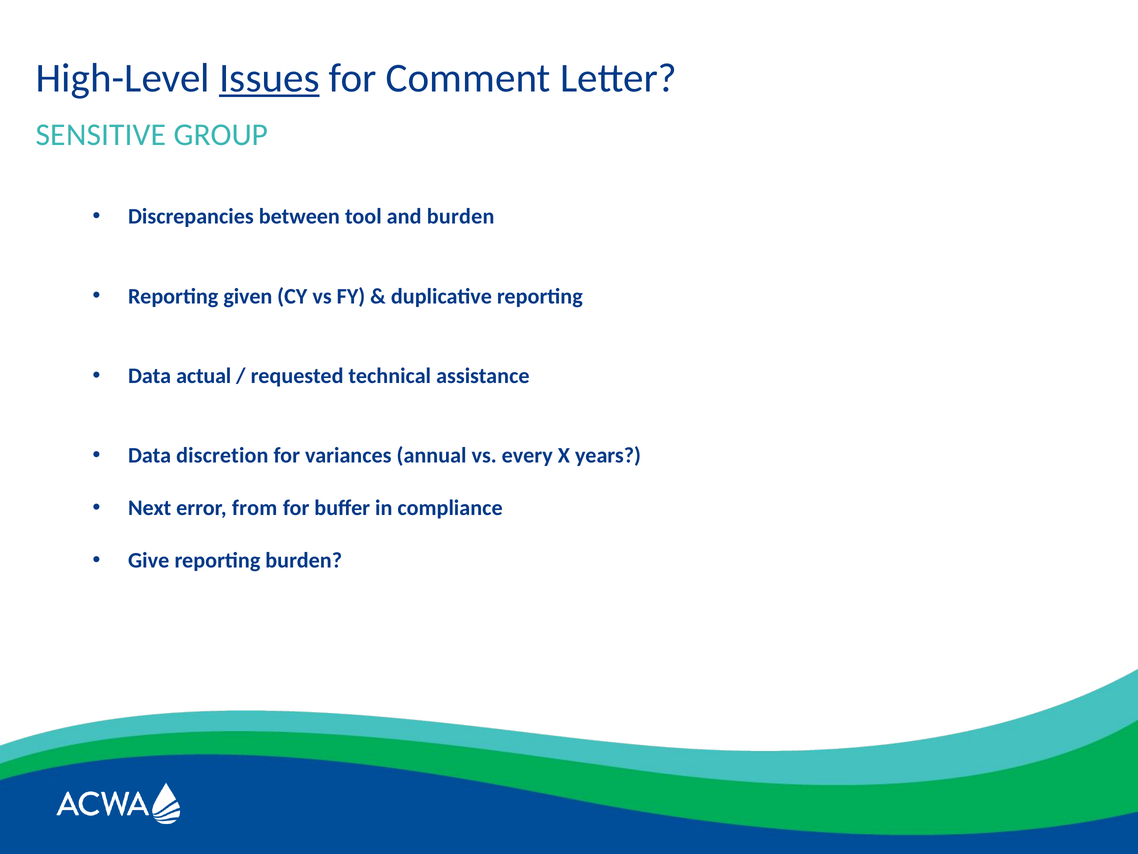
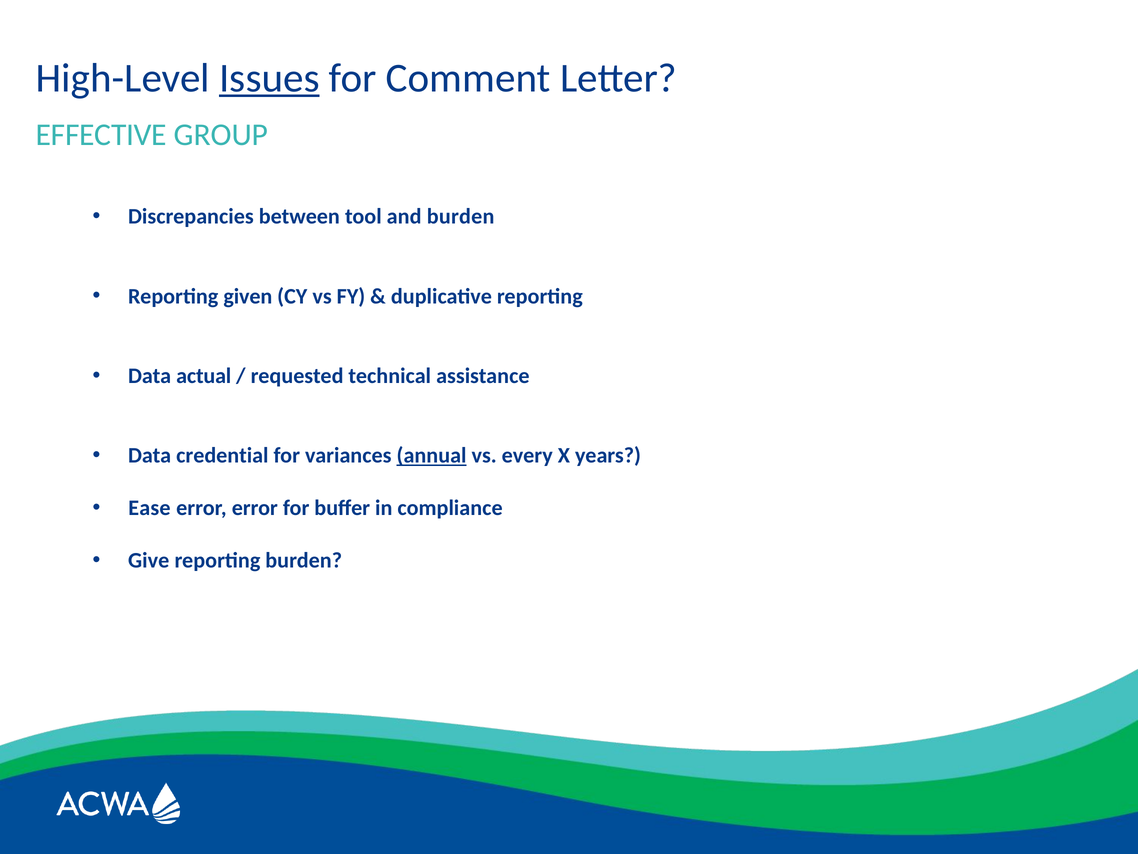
SENSITIVE: SENSITIVE -> EFFECTIVE (101, 135)
discretion: discretion -> credential (222, 455)
annual underline: none -> present (432, 455)
Next: Next -> Ease (149, 508)
error from: from -> error (255, 508)
